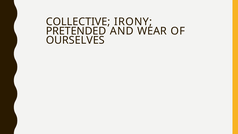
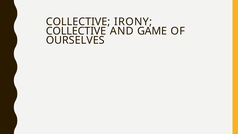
PRETENDED: PRETENDED -> COLLECTIVE (76, 31)
WEAR: WEAR -> GAME (152, 31)
